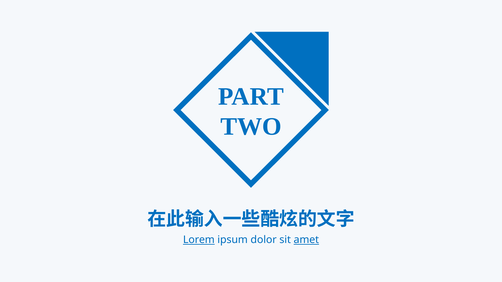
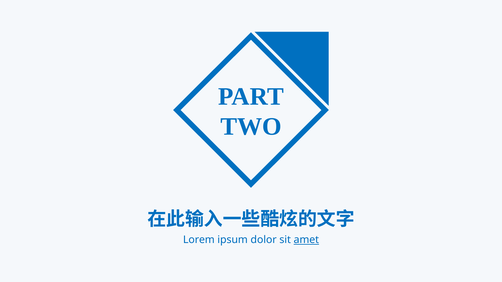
Lorem underline: present -> none (199, 240)
